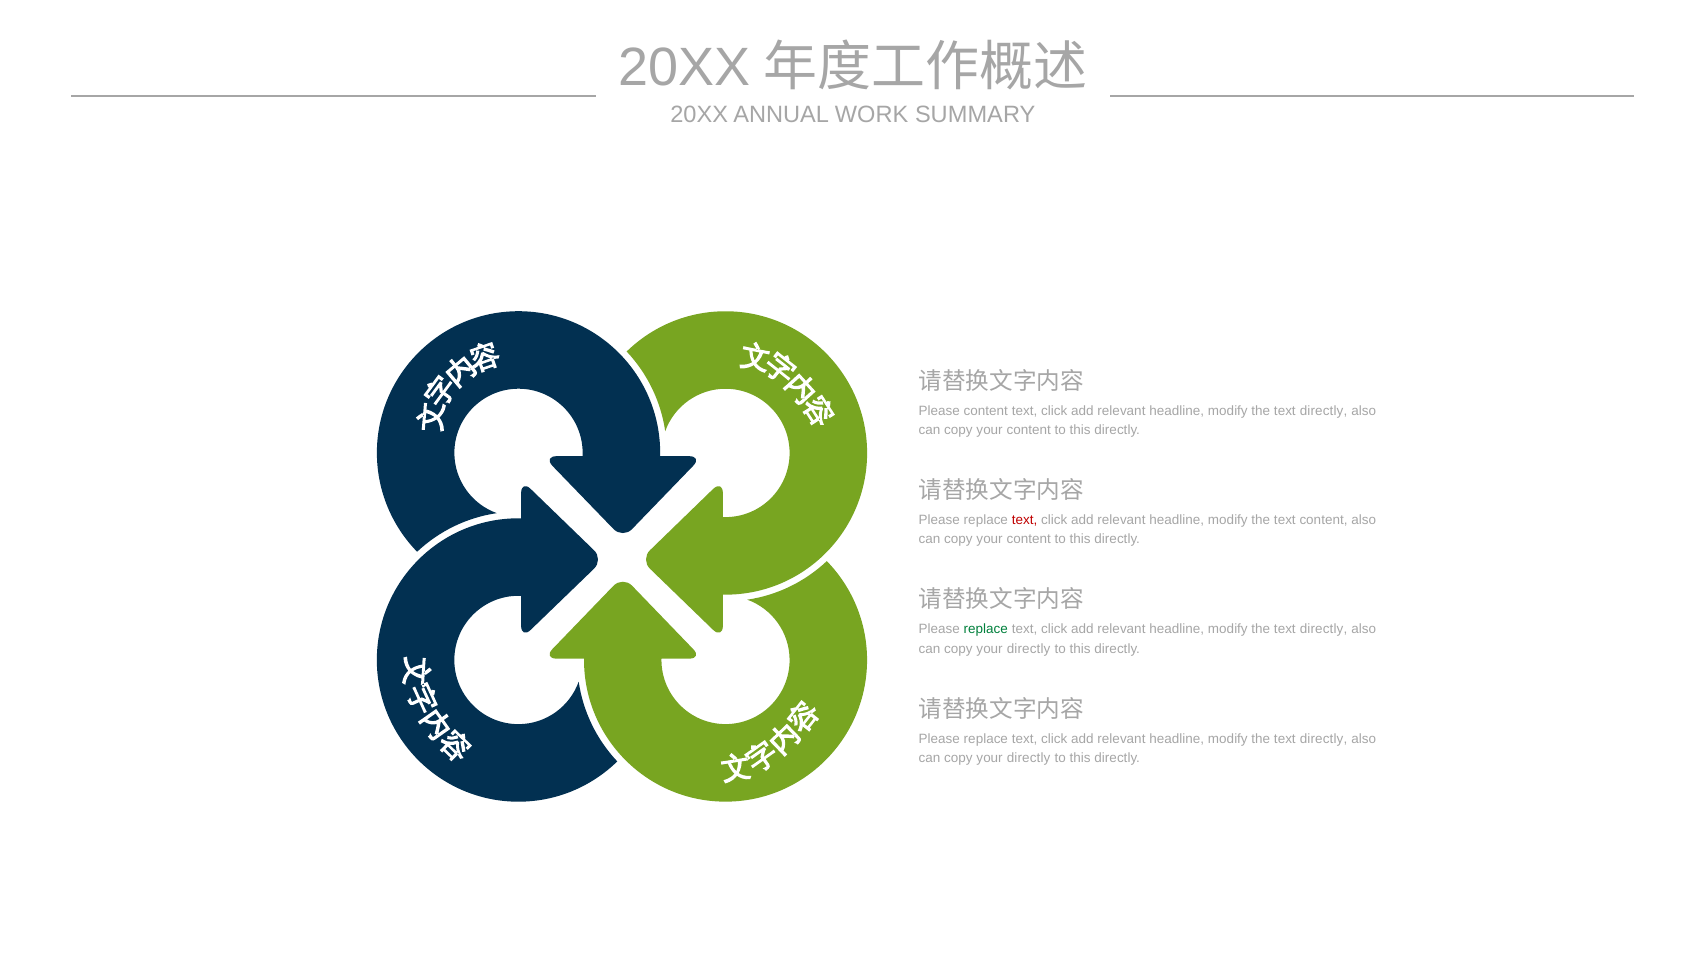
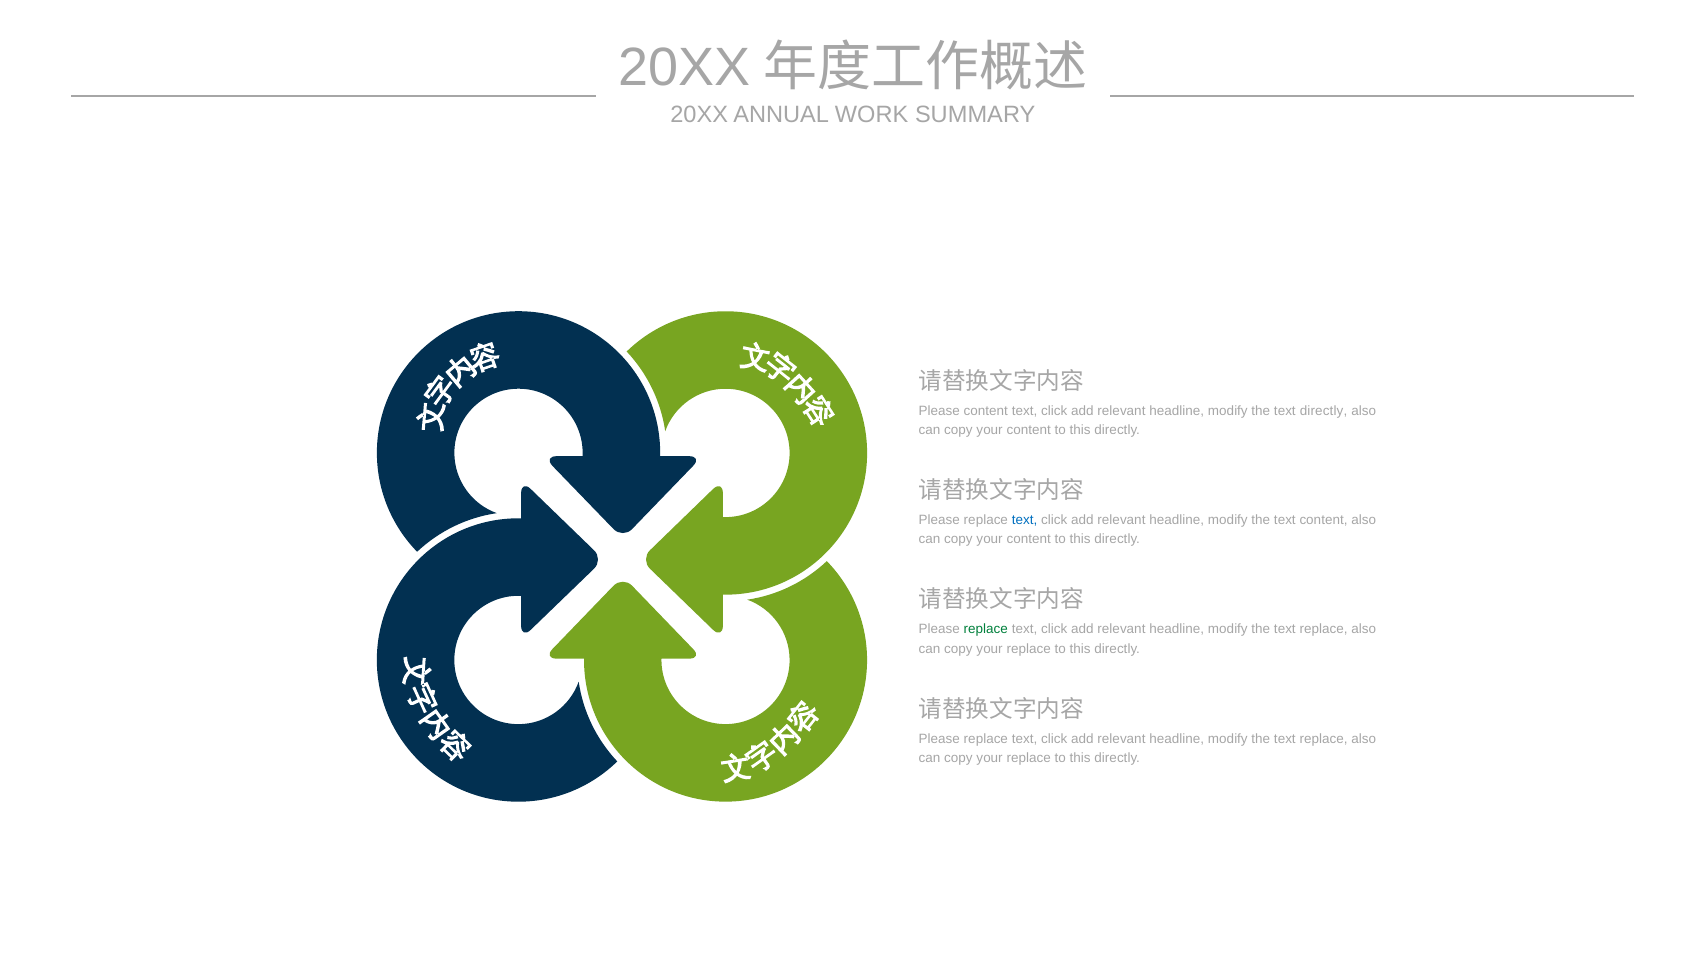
text colour: red -> blue (1024, 520)
directly: directly -> replace (1324, 629)
directly: directly -> replace (1029, 648)
directly: directly -> replace (1324, 738)
directly: directly -> replace (1029, 758)
